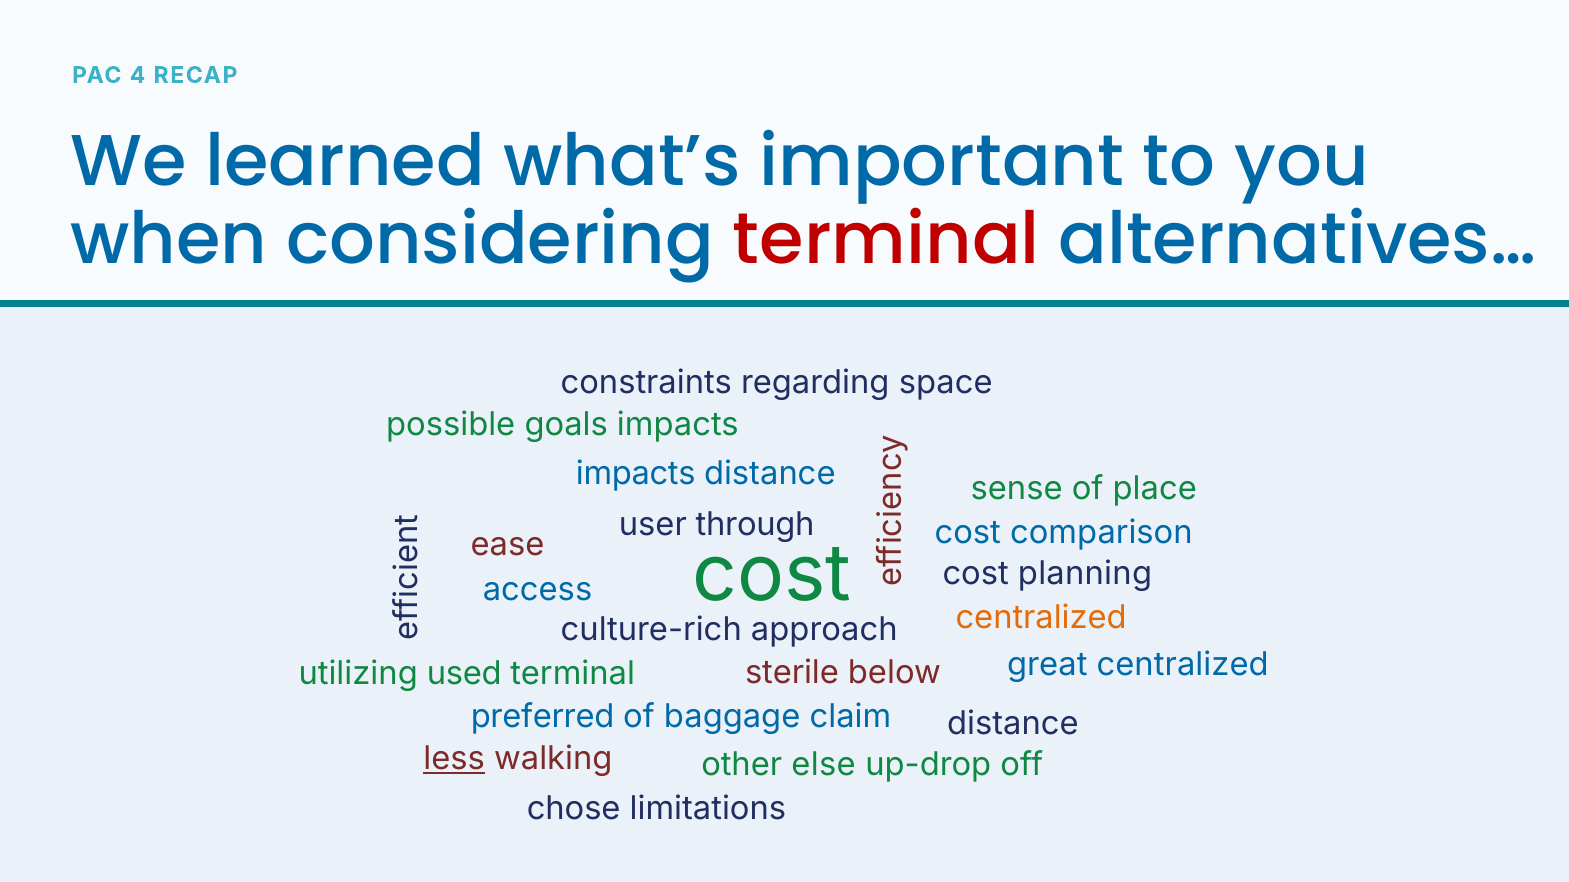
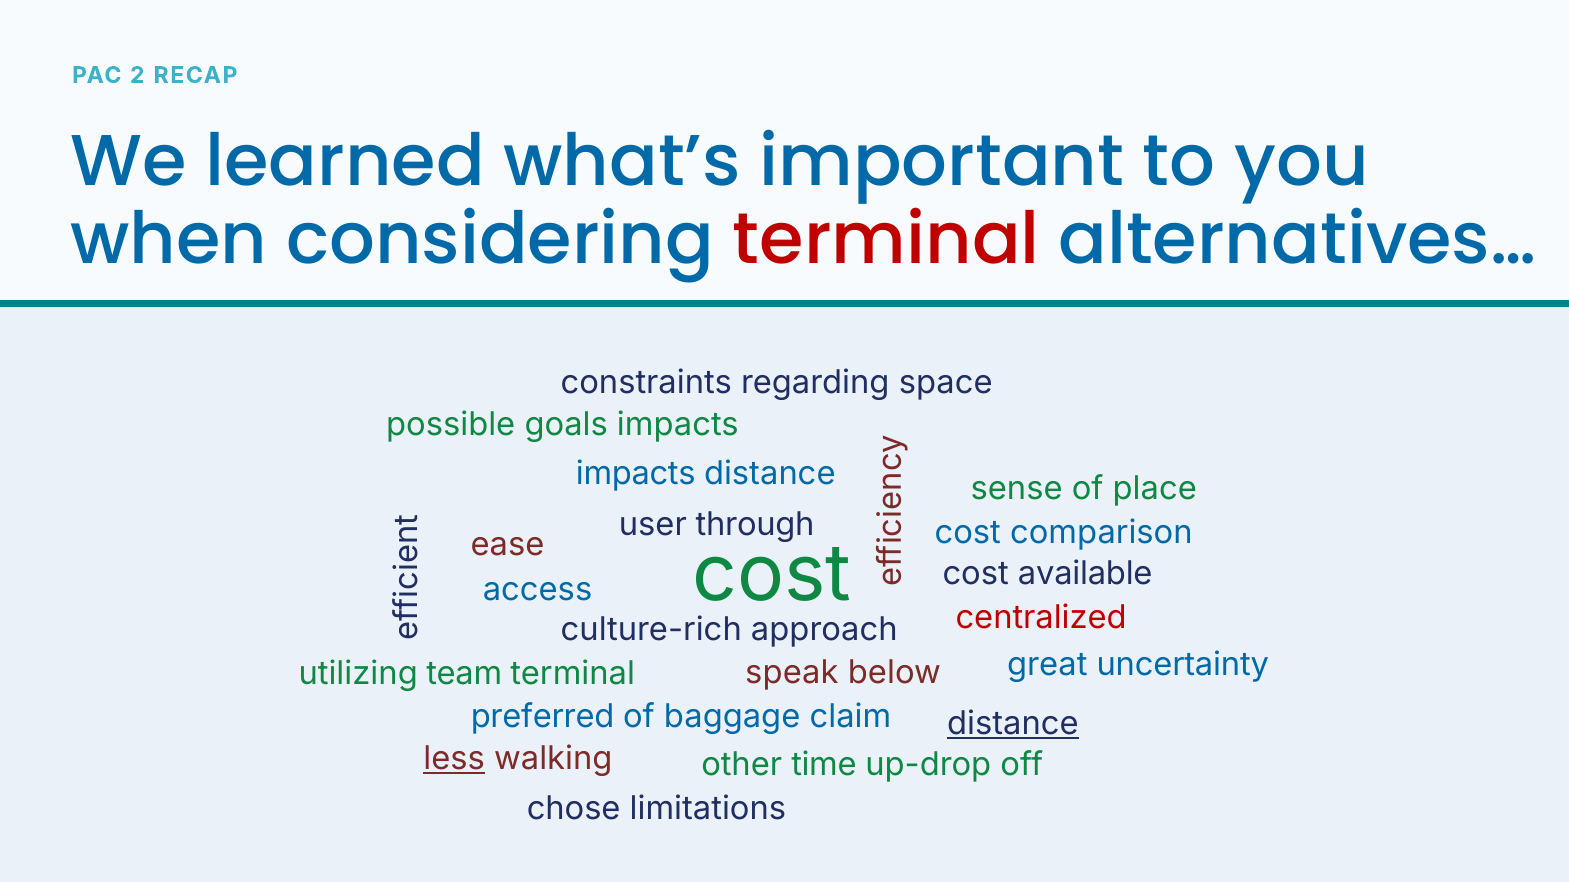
4: 4 -> 2 (137, 75)
planning: planning -> available (1085, 574)
centralized colour: orange -> red (1041, 618)
great centralized: centralized -> uncertainty (1183, 665)
sterile: sterile -> speak (792, 674)
used: used -> team (464, 674)
distance underline: none -> present (1013, 725)
else: else -> time (824, 765)
